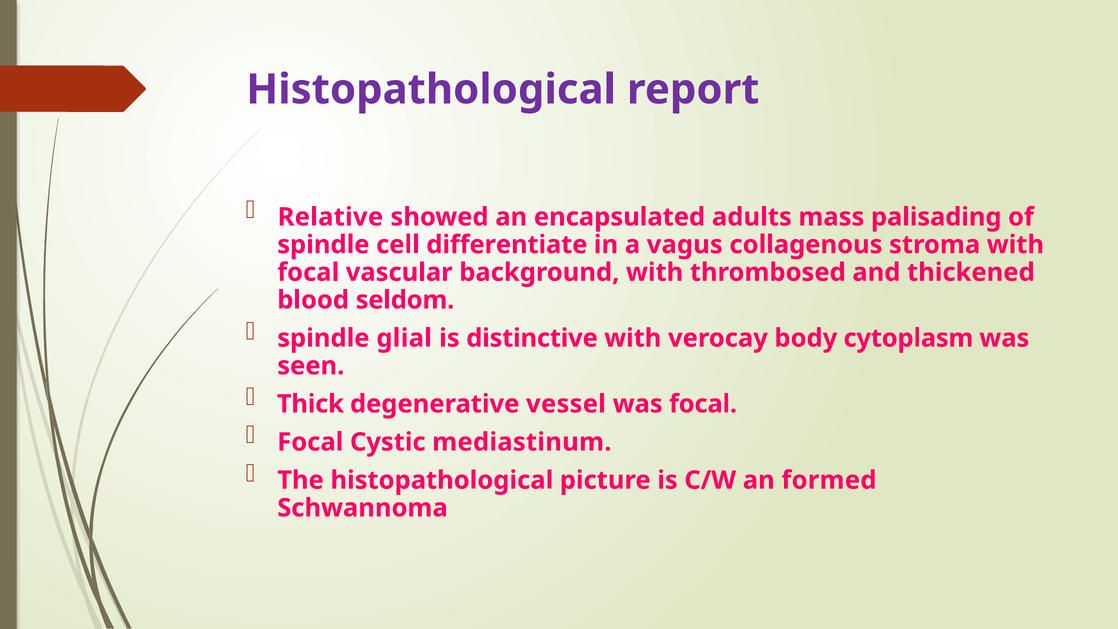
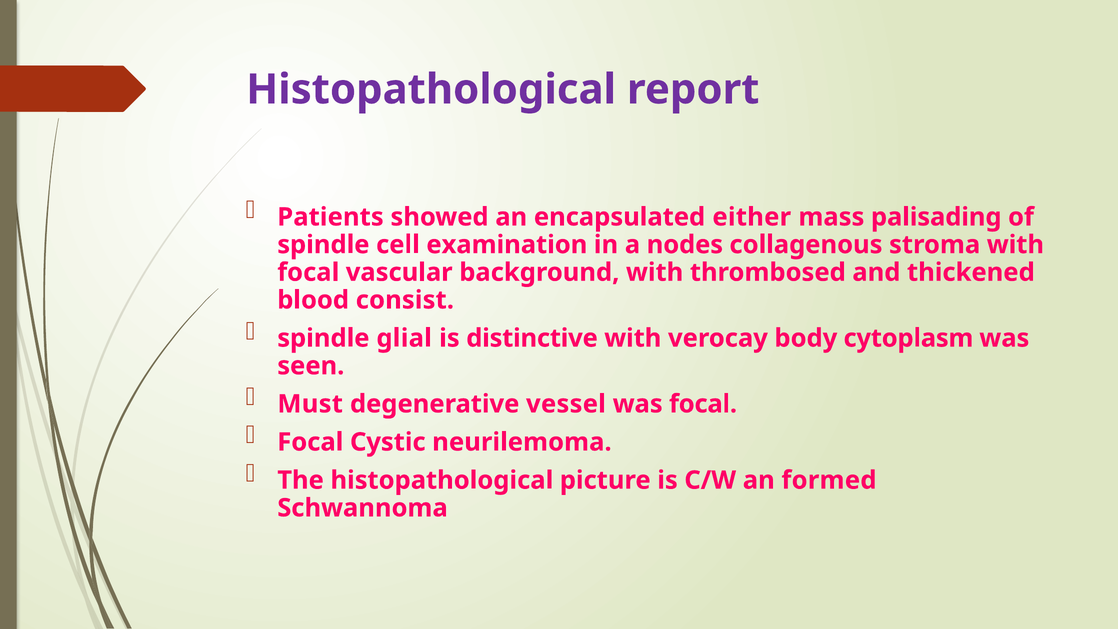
Relative: Relative -> Patients (330, 217)
adults: adults -> either (752, 217)
differentiate: differentiate -> examination (507, 245)
vagus: vagus -> nodes (685, 245)
seldom: seldom -> consist (405, 300)
Thick: Thick -> Must (310, 404)
mediastinum: mediastinum -> neurilemoma (522, 442)
